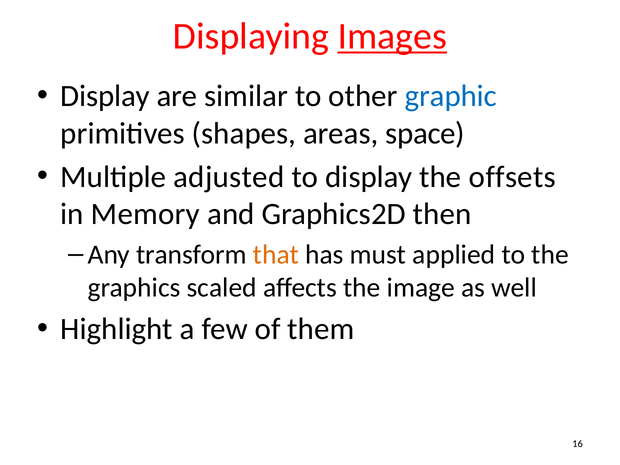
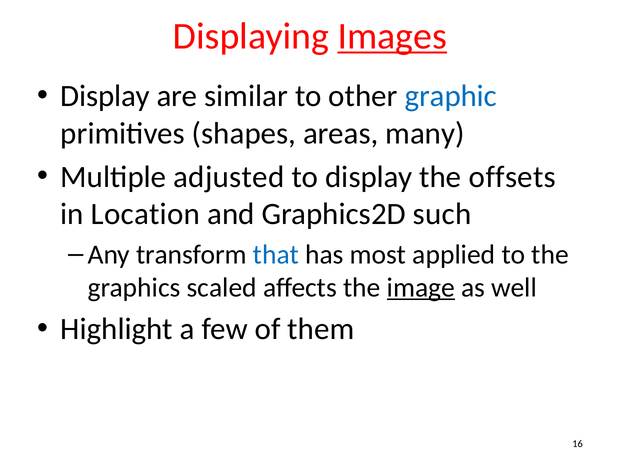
space: space -> many (425, 133)
Memory: Memory -> Location (145, 214)
then: then -> such (442, 214)
that colour: orange -> blue (276, 254)
must: must -> most (378, 254)
image underline: none -> present (421, 287)
